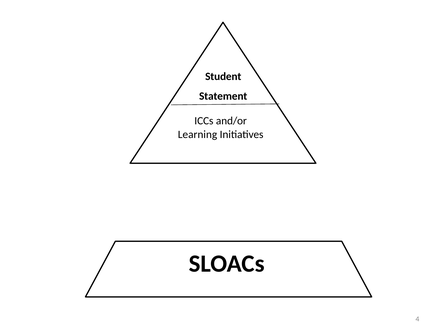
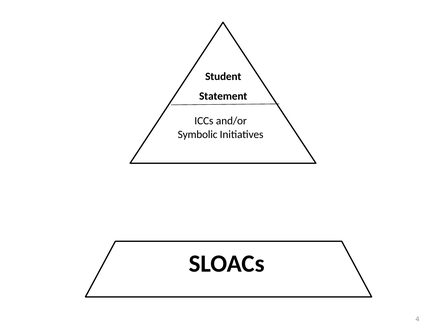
Learning: Learning -> Symbolic (198, 135)
